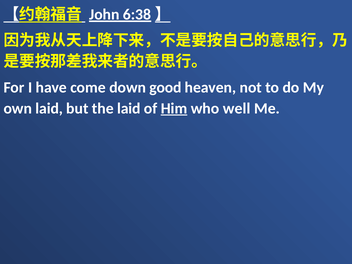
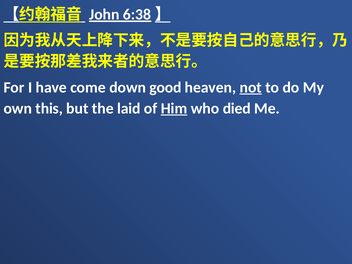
not underline: none -> present (251, 87)
own laid: laid -> this (49, 108)
well: well -> died (237, 108)
